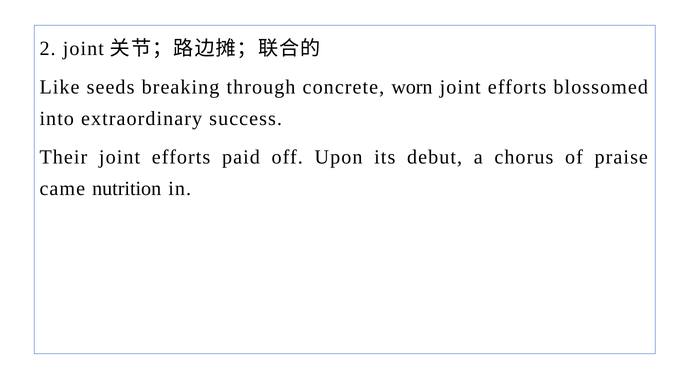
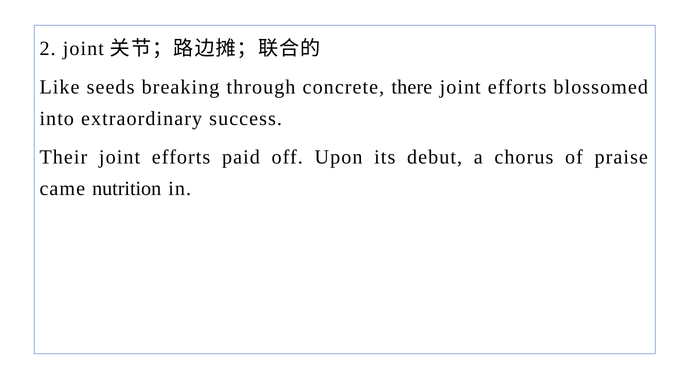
worn: worn -> there (412, 87)
